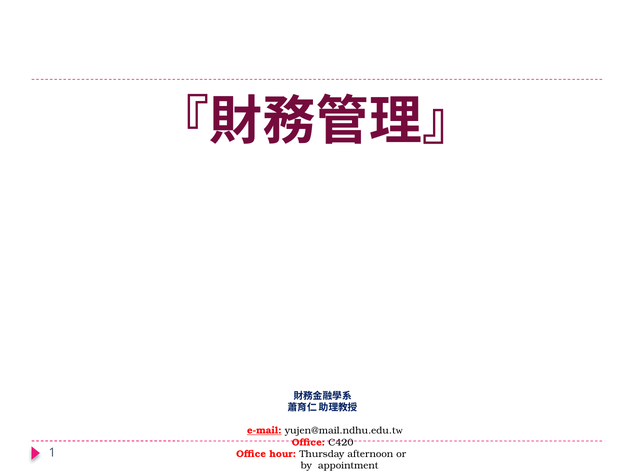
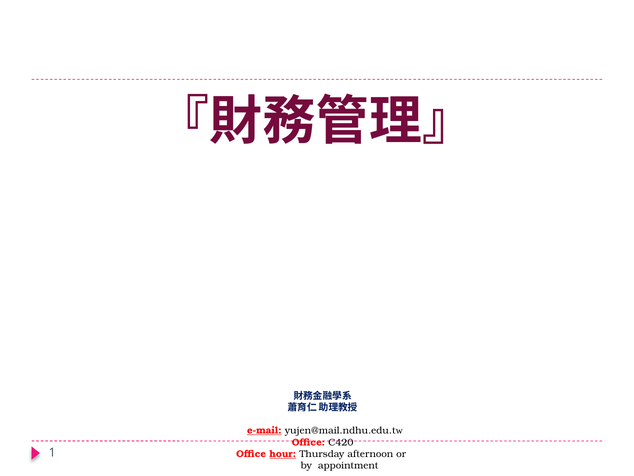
hour underline: none -> present (283, 454)
